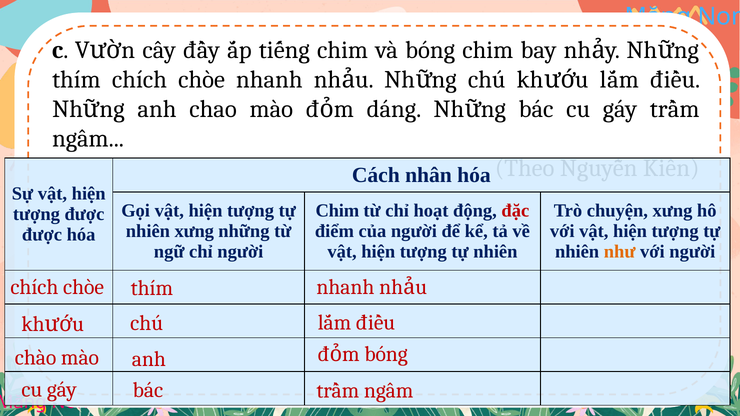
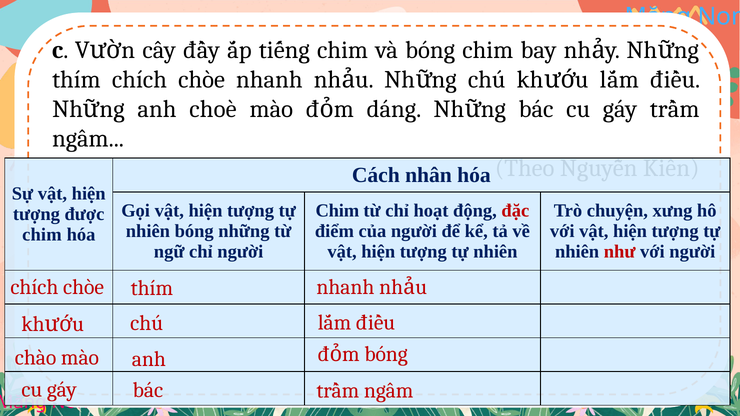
chao: chao -> choè (213, 109)
nhiên xưng: xưng -> bóng (194, 231)
được: được -> chim (42, 235)
như colour: orange -> red (620, 252)
